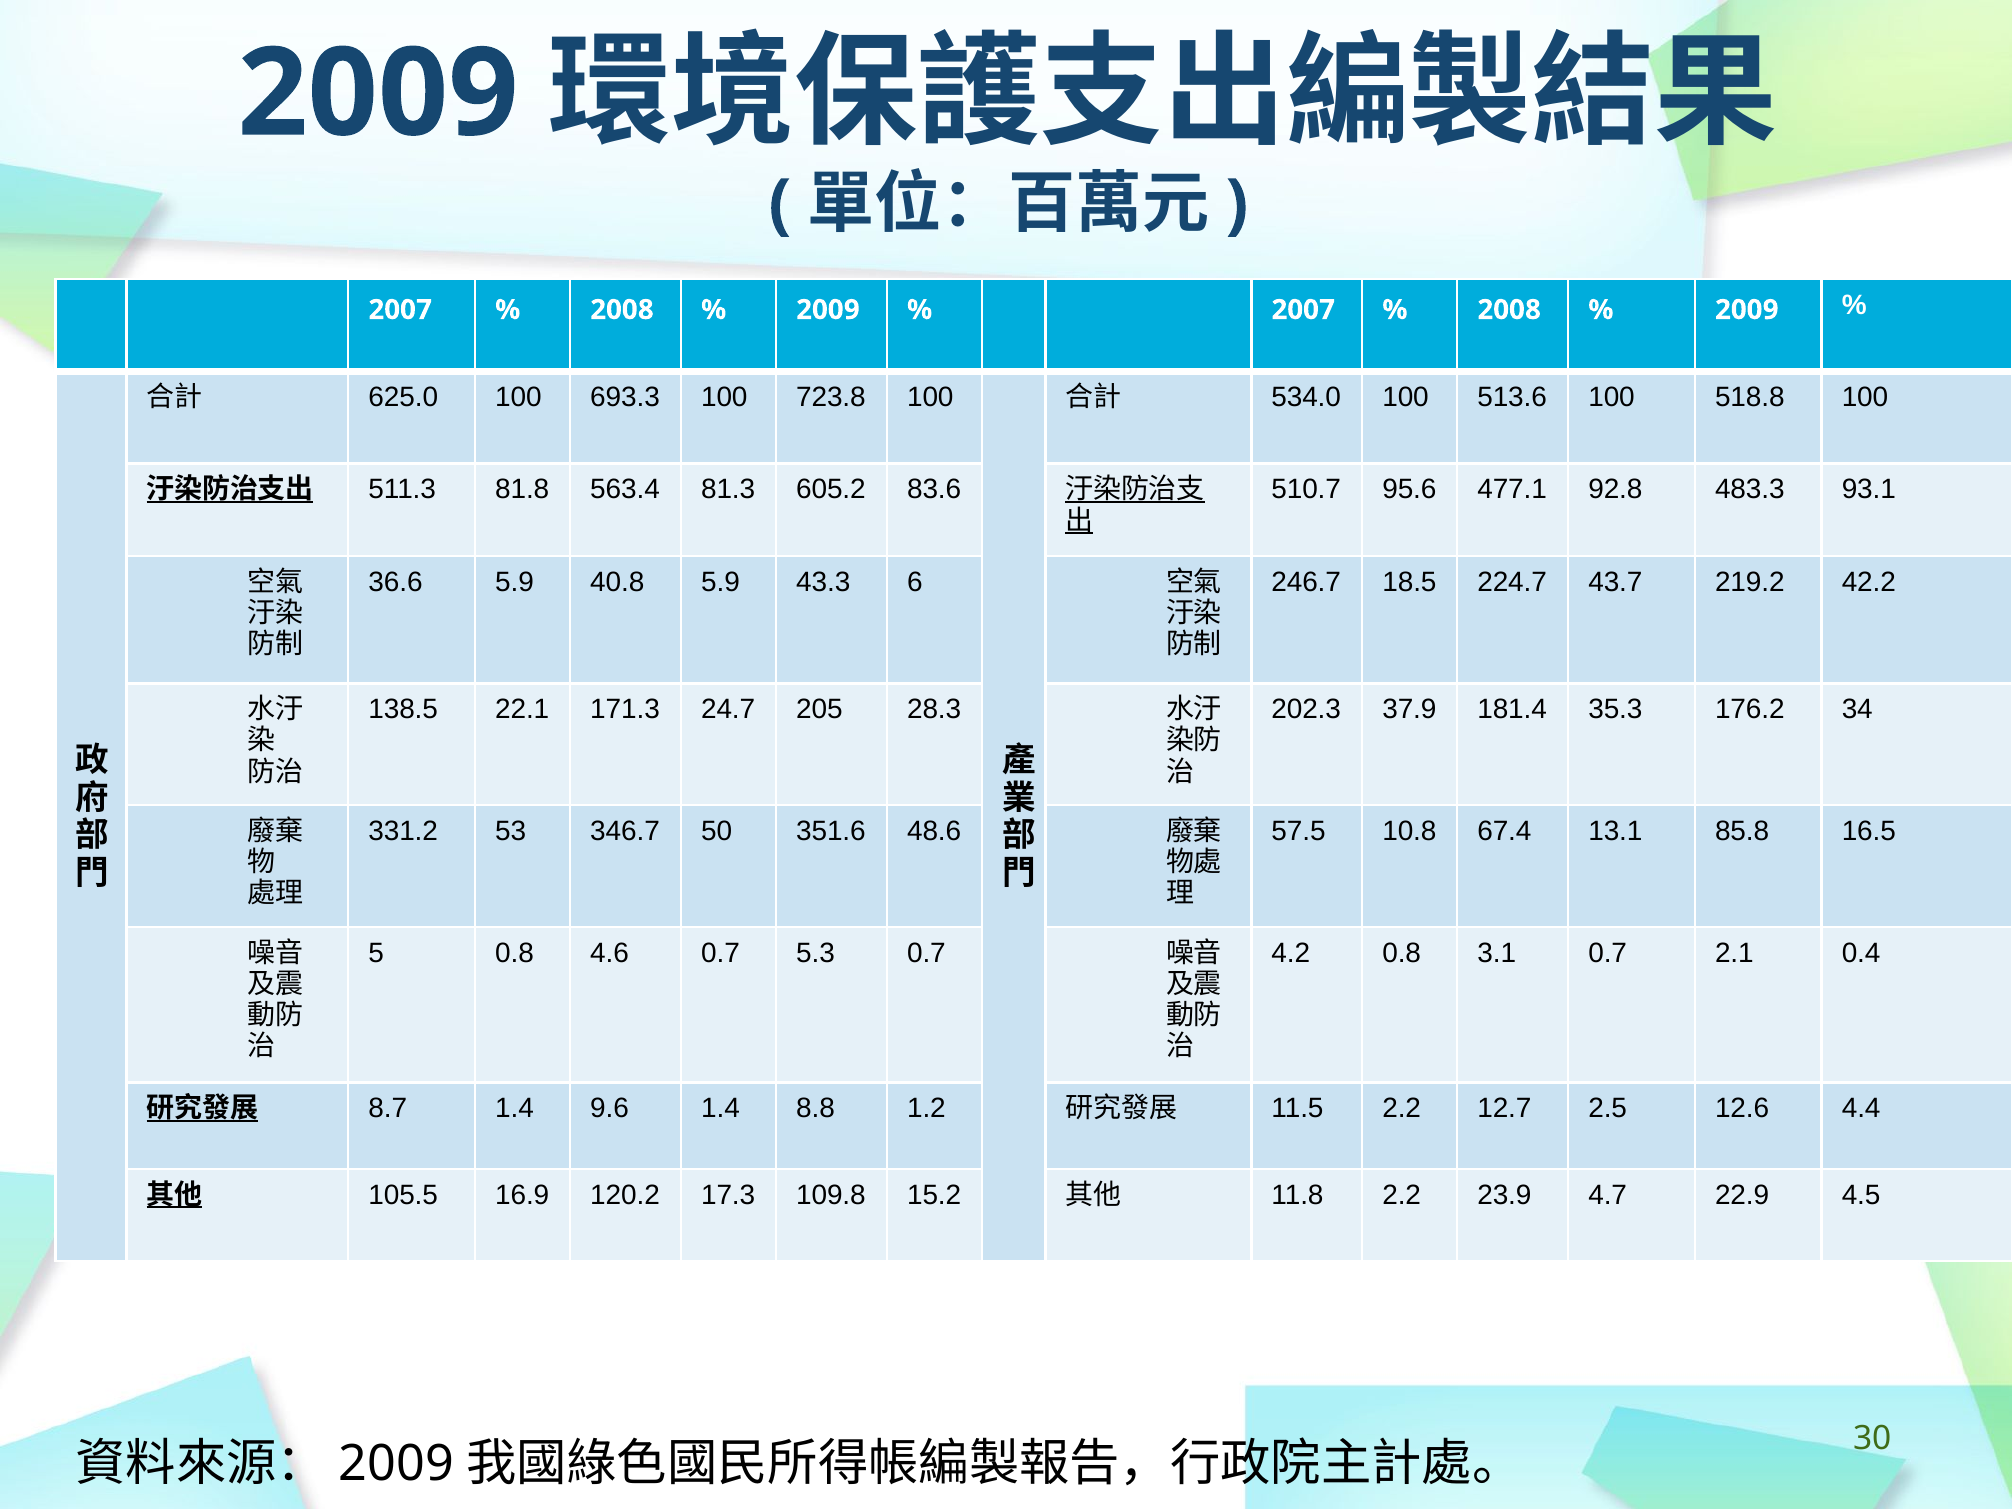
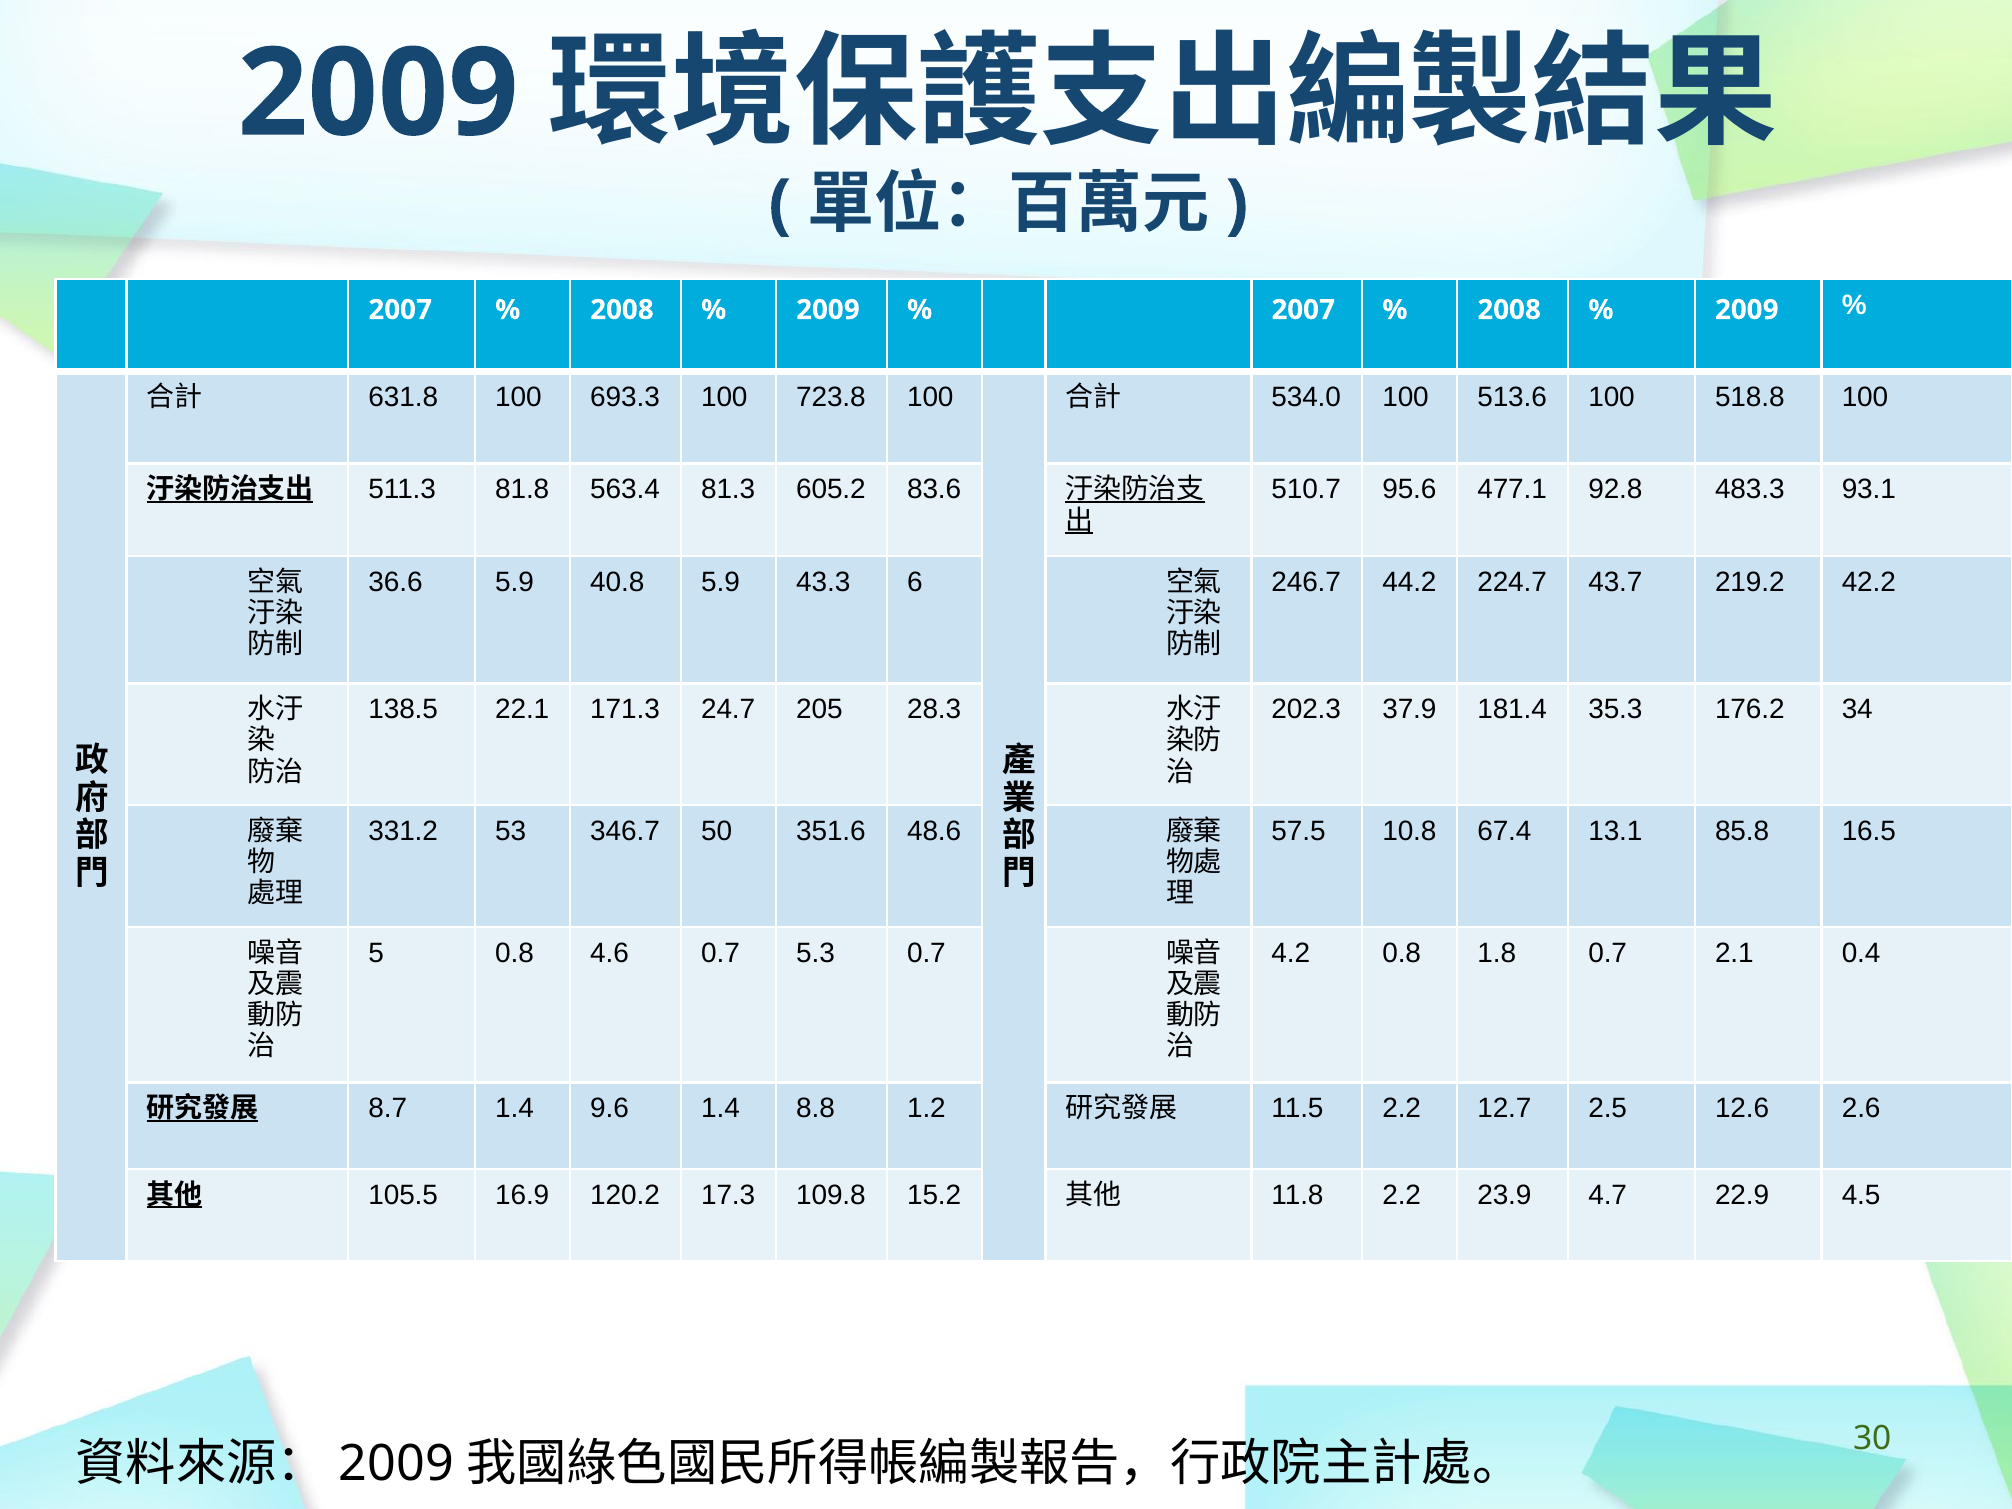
625.0: 625.0 -> 631.8 (403, 397)
18.5: 18.5 -> 44.2 (1409, 582)
3.1: 3.1 -> 1.8 (1497, 953)
4.4: 4.4 -> 2.6 (1861, 1109)
